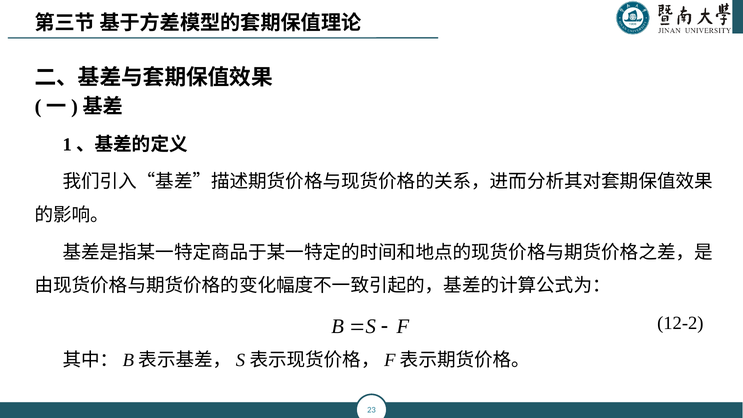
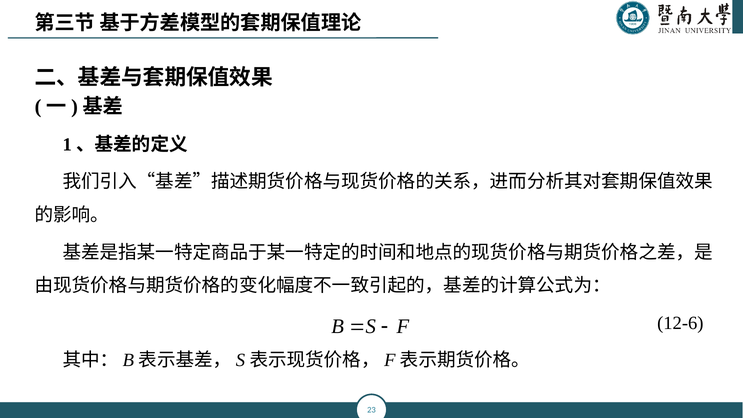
12-2: 12-2 -> 12-6 (680, 323)
